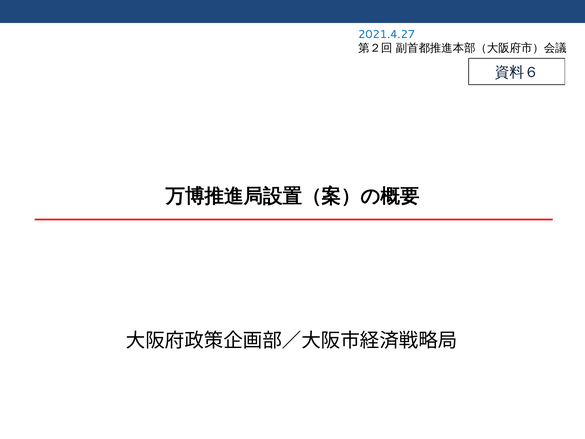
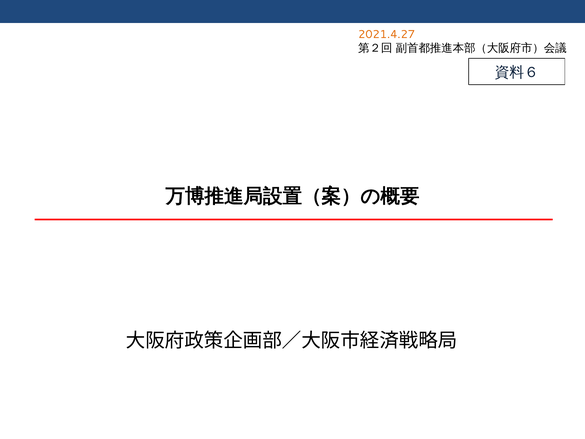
2021.4.27 colour: blue -> orange (387, 34)
